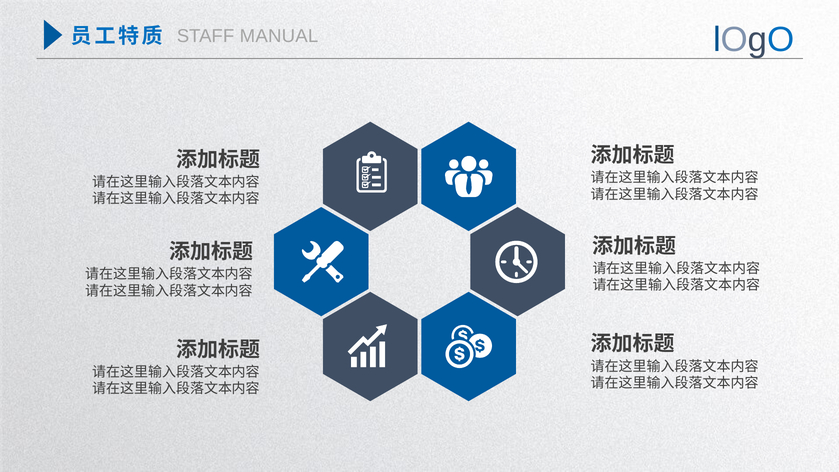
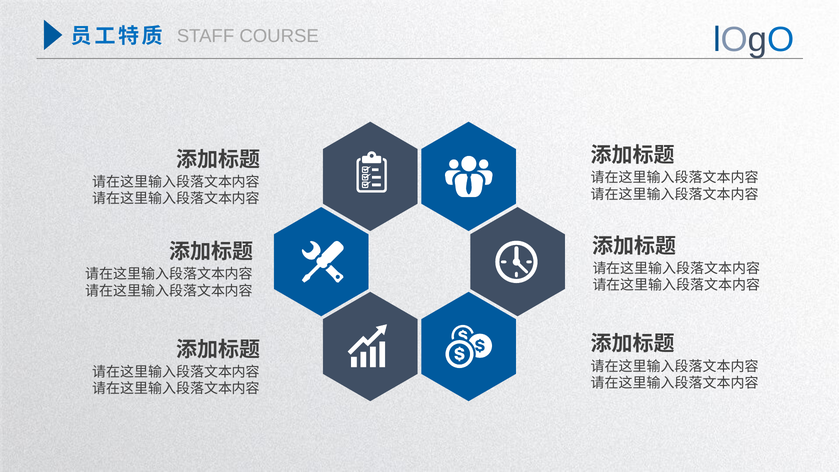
MANUAL: MANUAL -> COURSE (279, 36)
